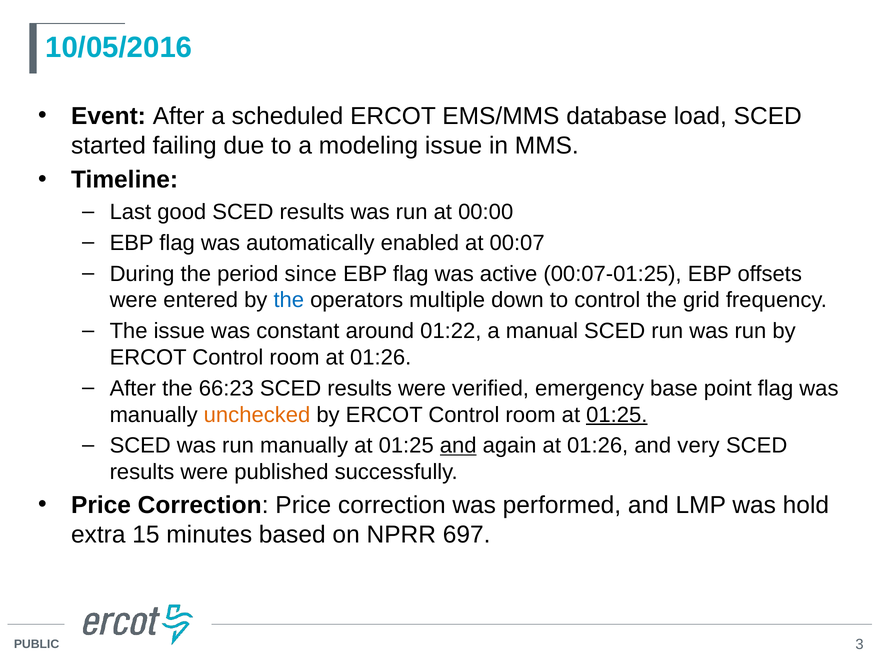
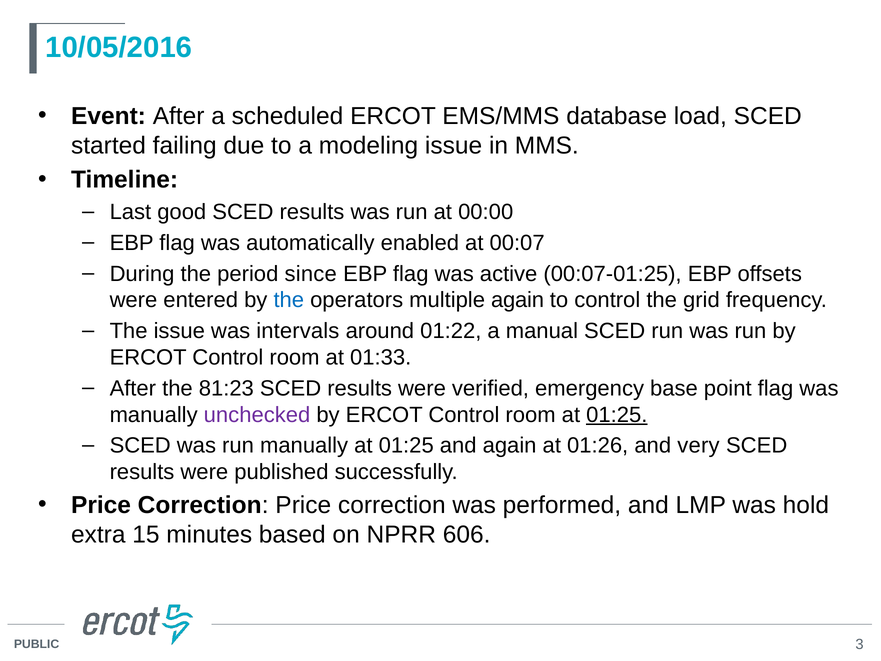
multiple down: down -> again (518, 300)
constant: constant -> intervals (298, 331)
room at 01:26: 01:26 -> 01:33 (381, 357)
66:23: 66:23 -> 81:23 (226, 388)
unchecked colour: orange -> purple (257, 415)
and underline: present -> none (458, 445)
697: 697 -> 606 (467, 534)
